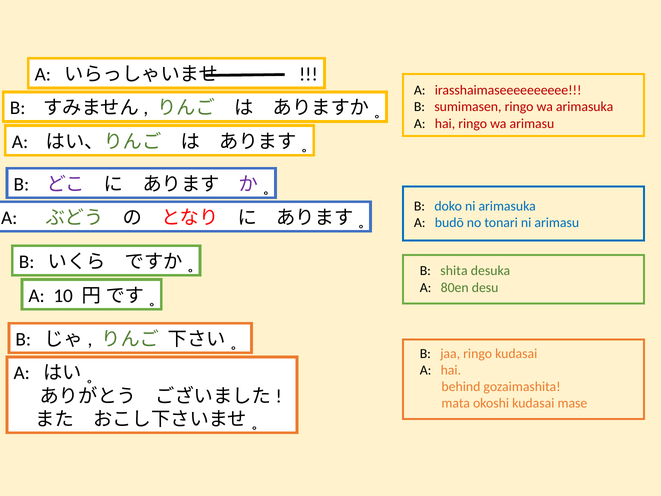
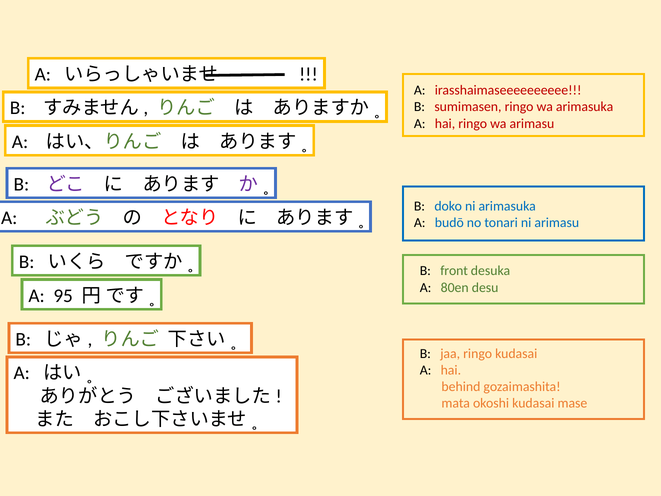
shita: shita -> front (454, 271)
10: 10 -> 95 (63, 296)
